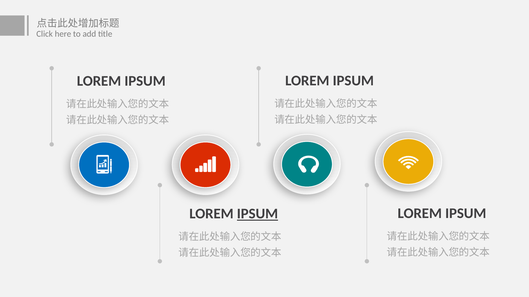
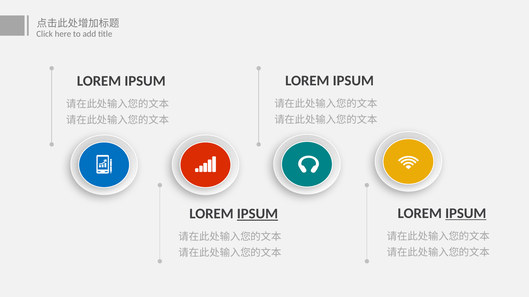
IPSUM underline: none -> present (466, 214)
